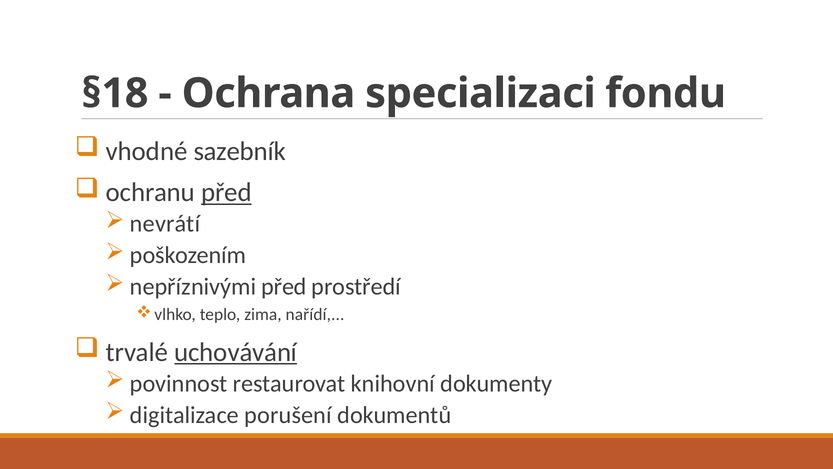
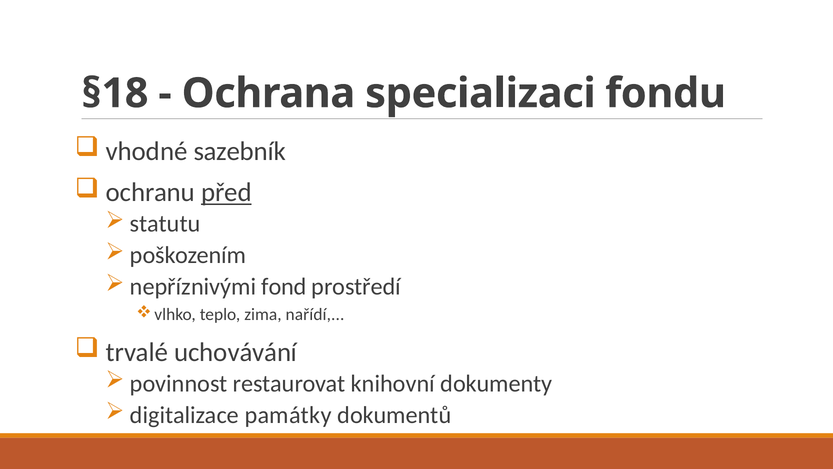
nevrátí: nevrátí -> statutu (165, 224)
nepříznivými před: před -> fond (284, 287)
uchovávání underline: present -> none (236, 352)
porušení: porušení -> památky (288, 415)
